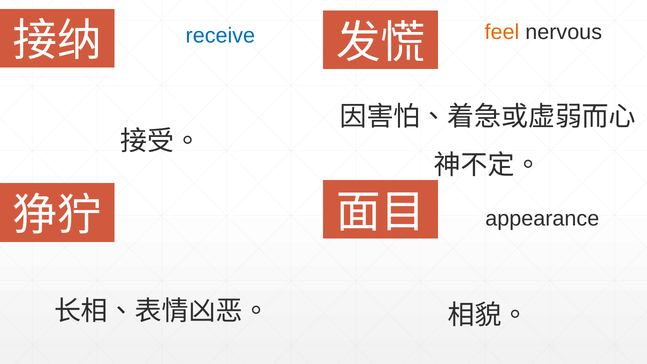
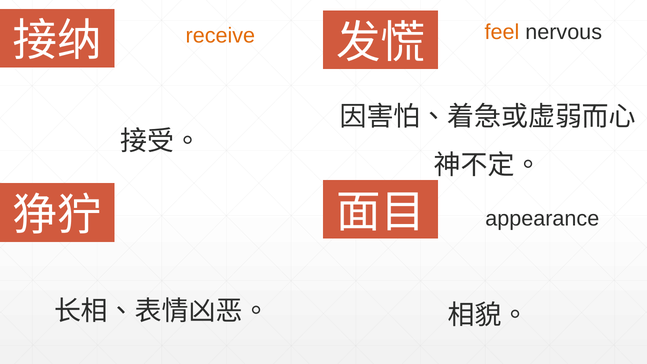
receive colour: blue -> orange (220, 36)
